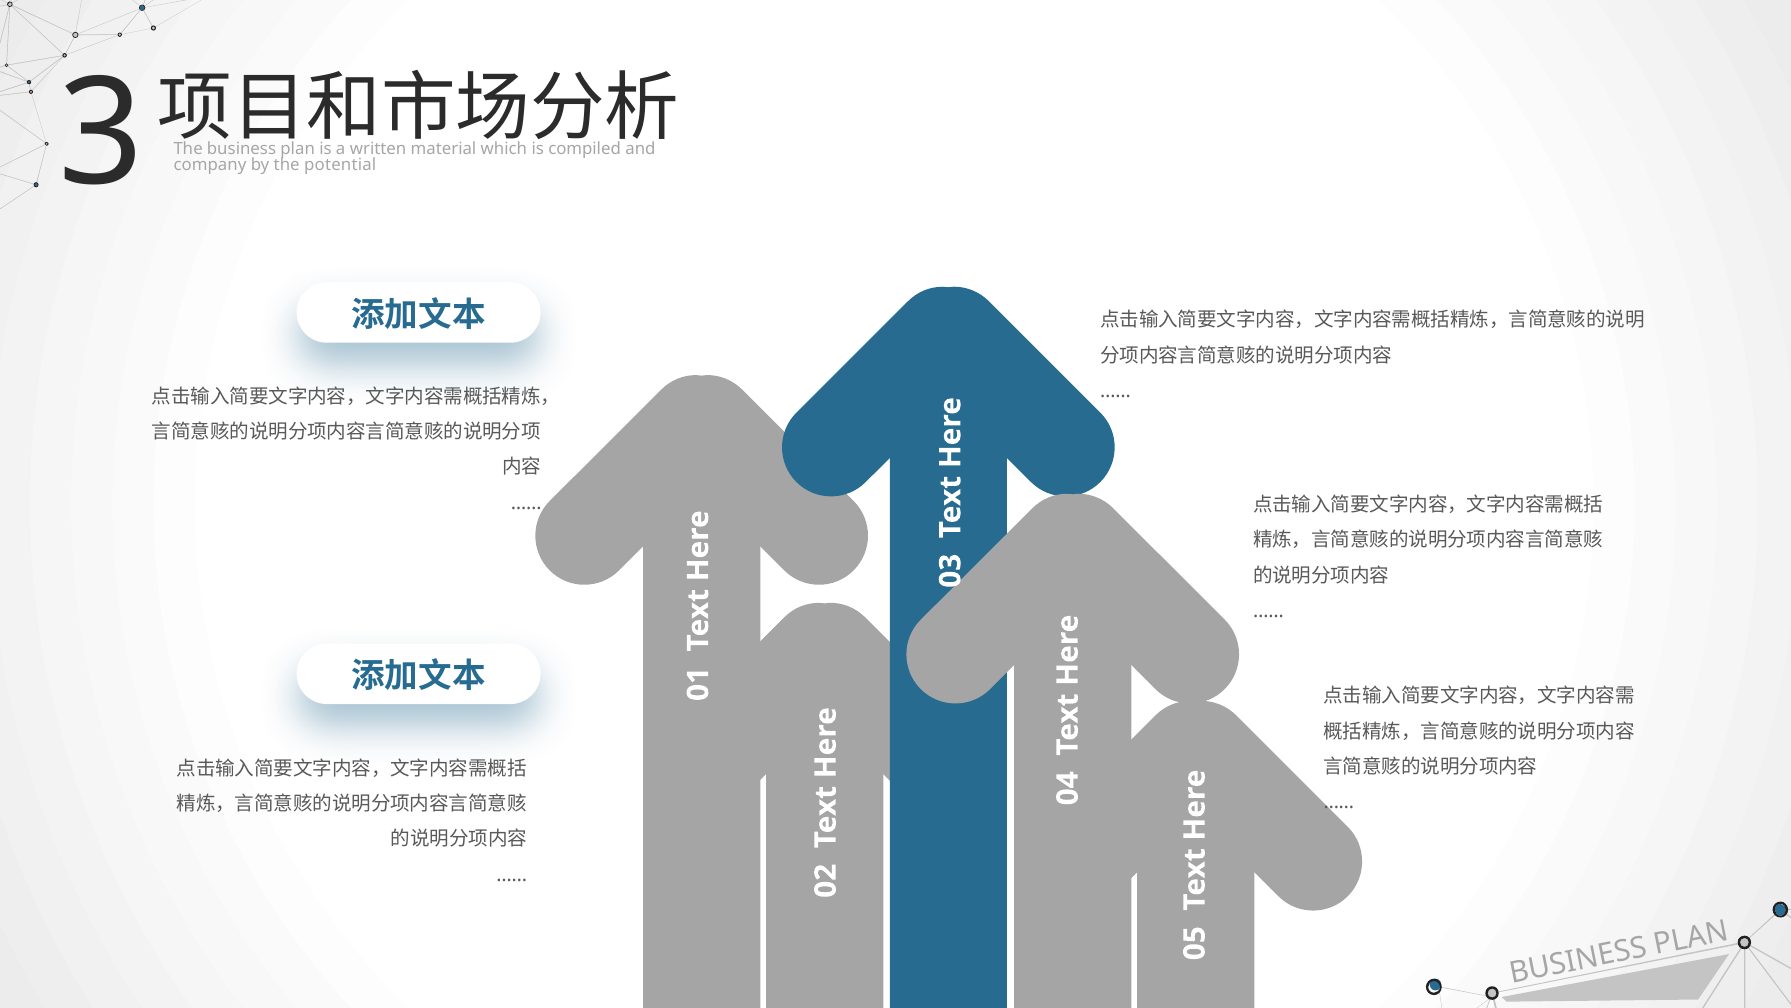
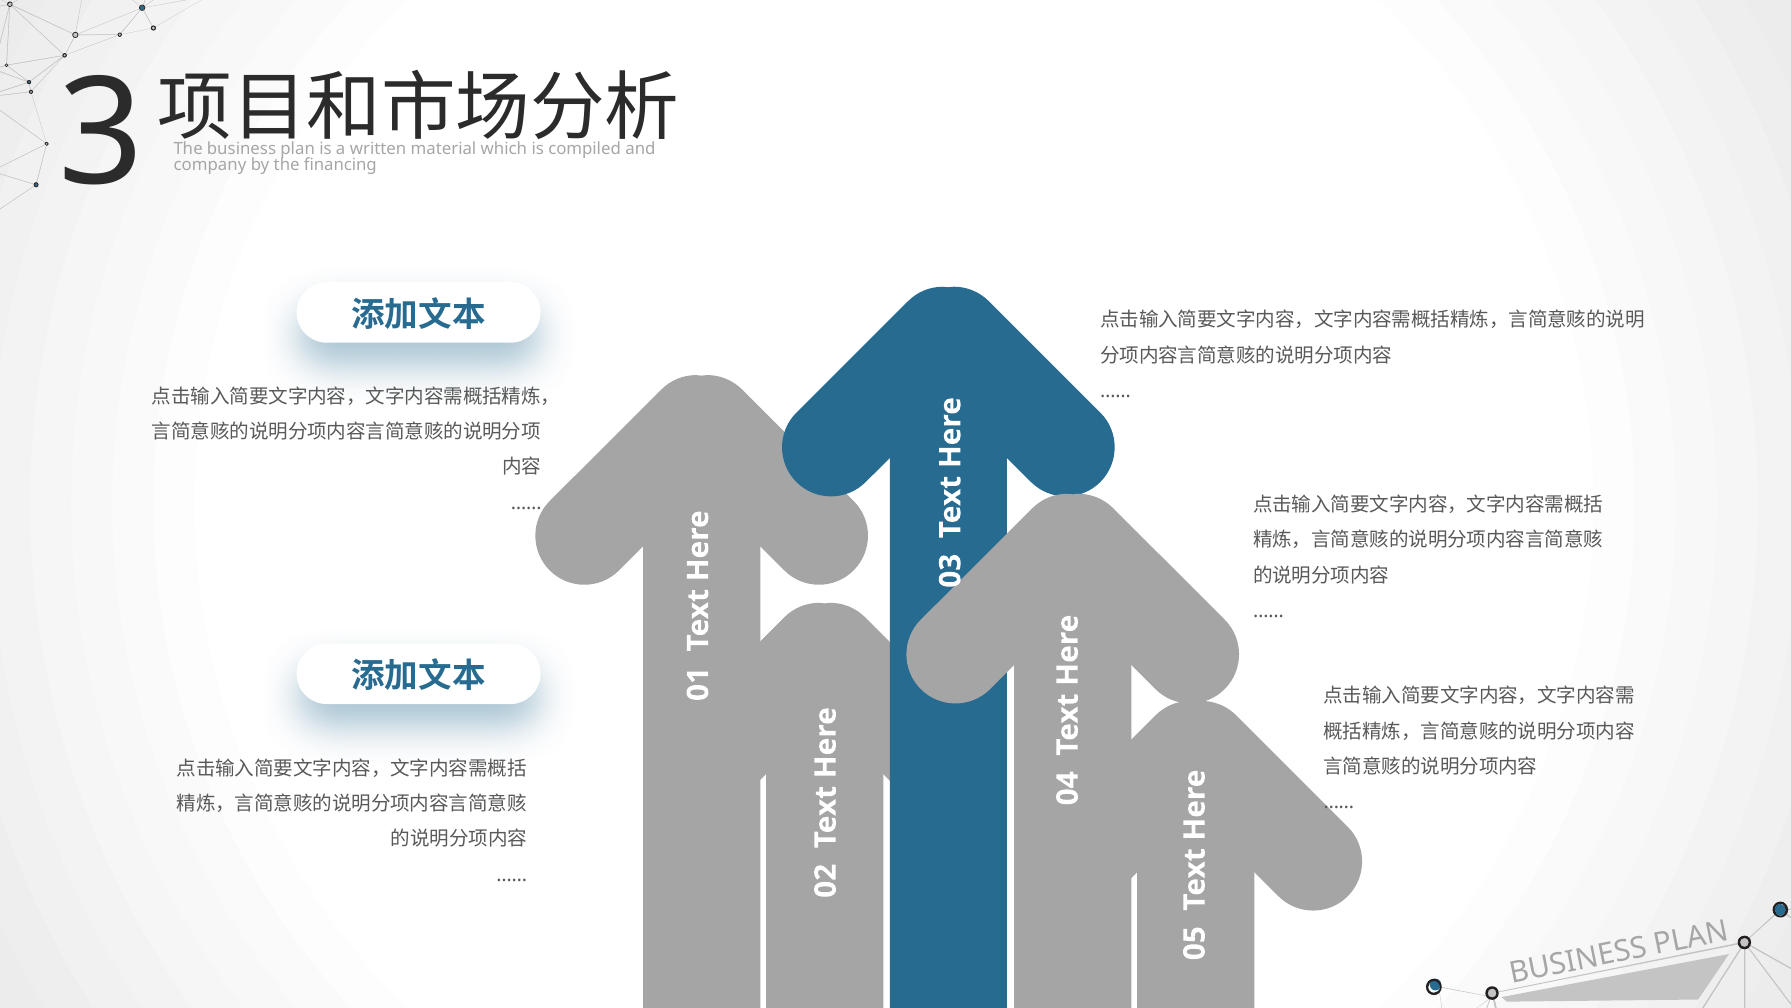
potential: potential -> financing (340, 165)
